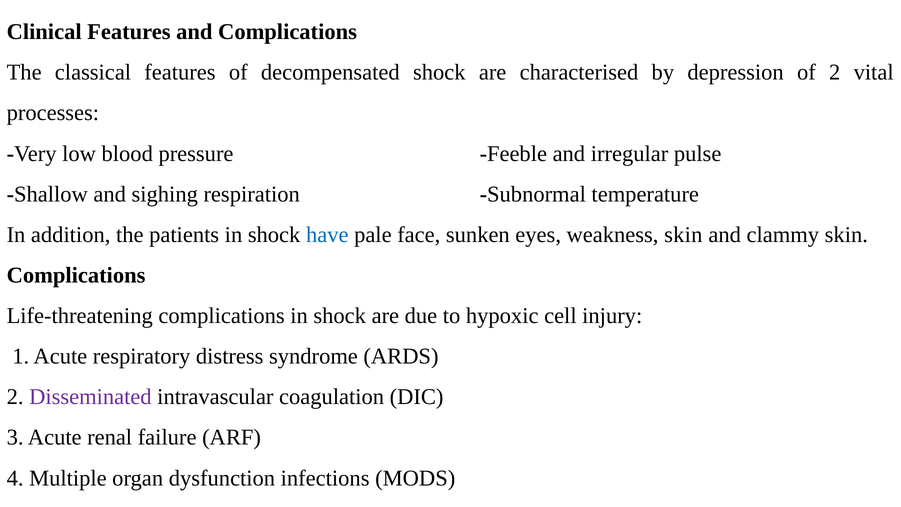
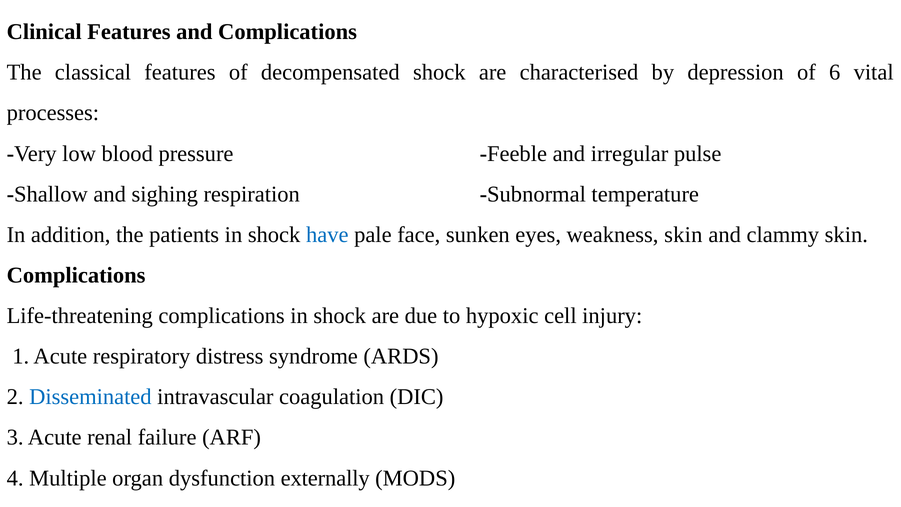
of 2: 2 -> 6 (835, 72)
Disseminated colour: purple -> blue (90, 397)
infections: infections -> externally (325, 478)
